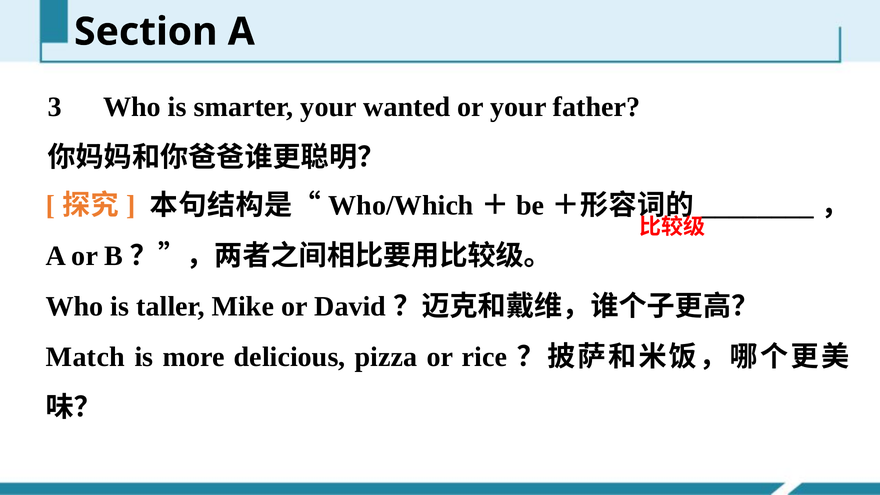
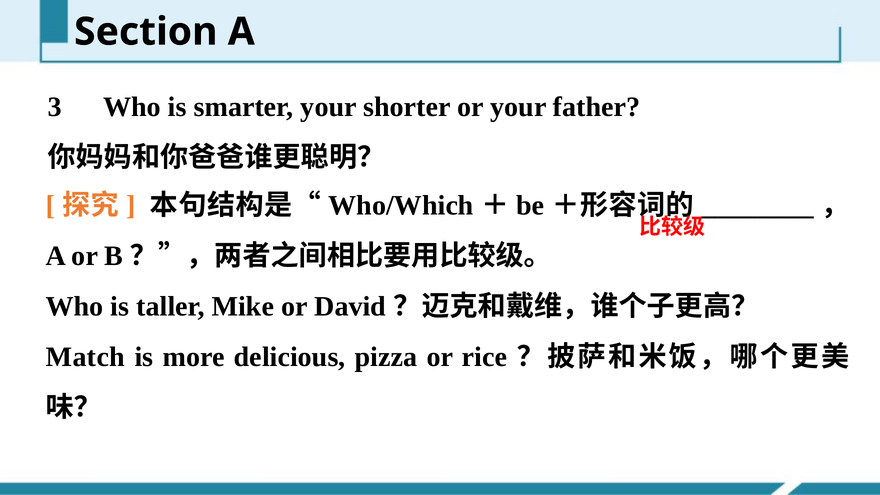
wanted: wanted -> shorter (407, 107)
